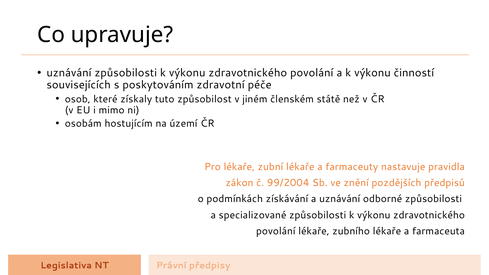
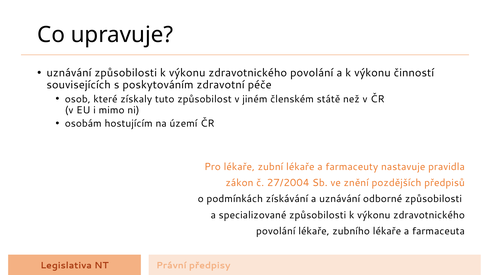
99/2004: 99/2004 -> 27/2004 (288, 183)
